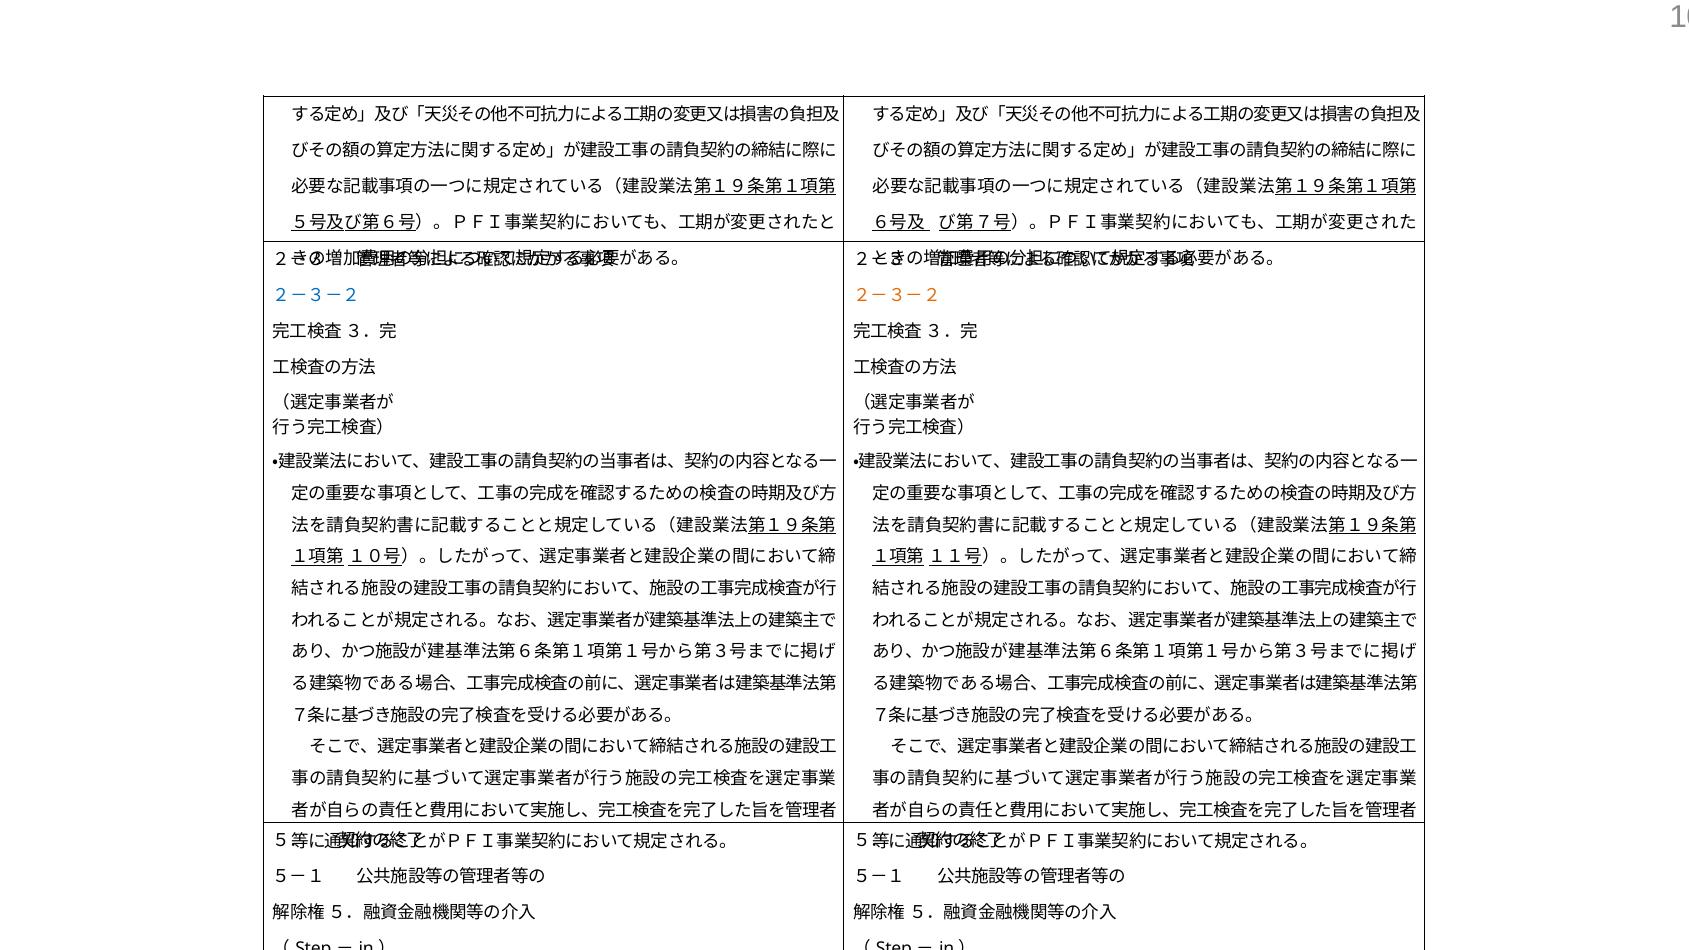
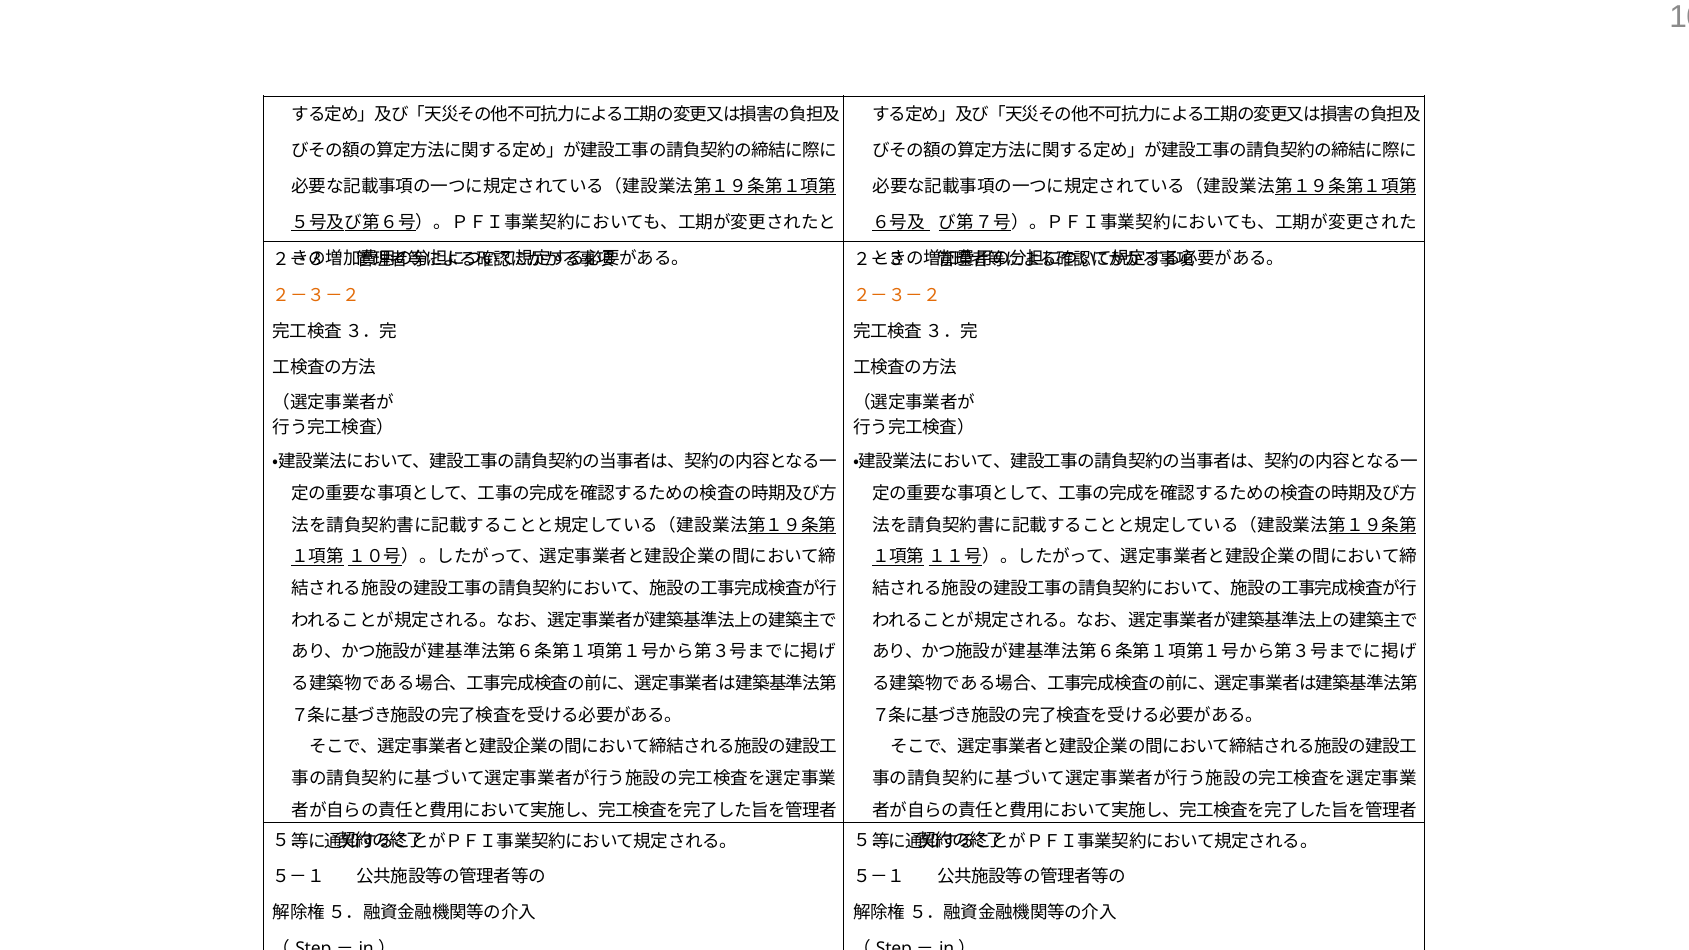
２－３－２ colour: blue -> orange (316, 296)
